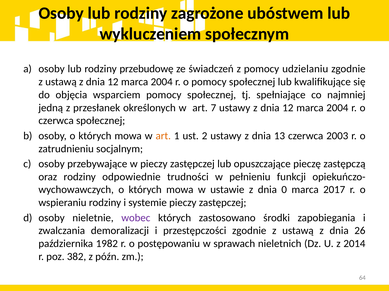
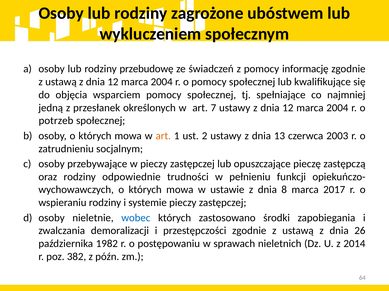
udzielaniu: udzielaniu -> informację (305, 69)
czerwca: czerwca -> potrzeb (56, 121)
0: 0 -> 8 (284, 190)
wobec colour: purple -> blue (136, 218)
